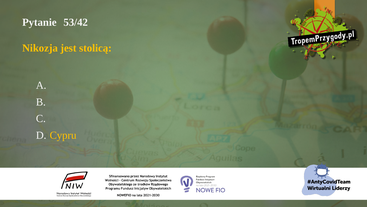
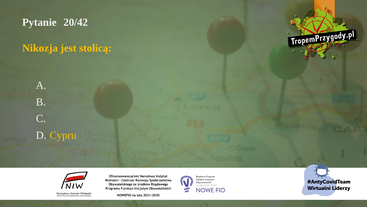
53/42: 53/42 -> 20/42 (76, 22)
